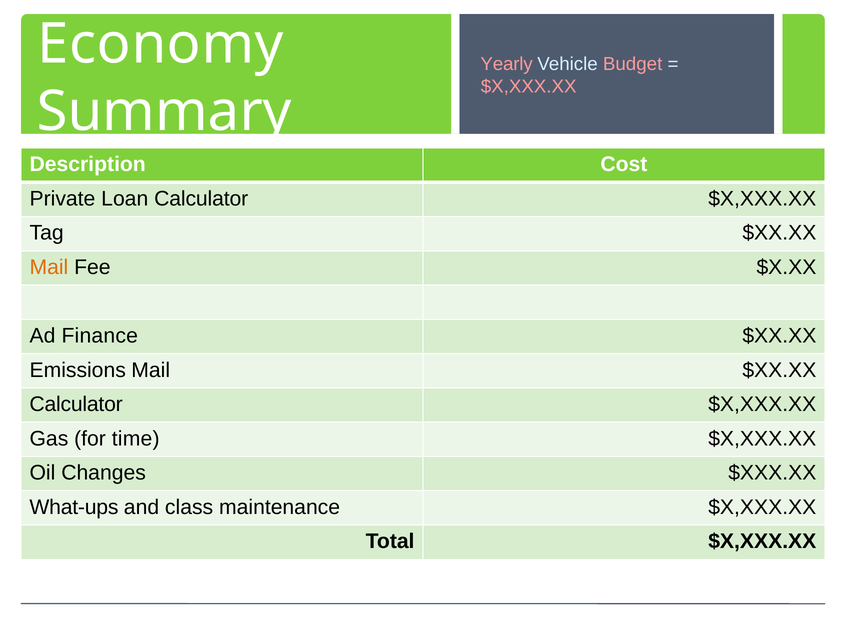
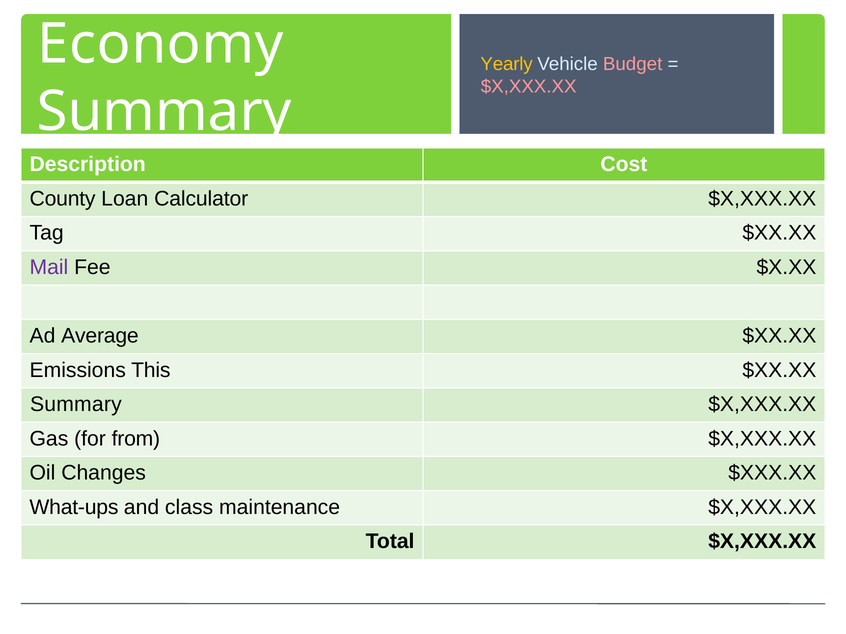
Yearly colour: pink -> yellow (507, 64)
Private: Private -> County (63, 199)
Mail colour: orange -> purple (49, 267)
Finance: Finance -> Average (100, 336)
Emissions Mail: Mail -> This (151, 370)
Calculator: Calculator -> Summary (76, 405)
time: time -> from (136, 439)
